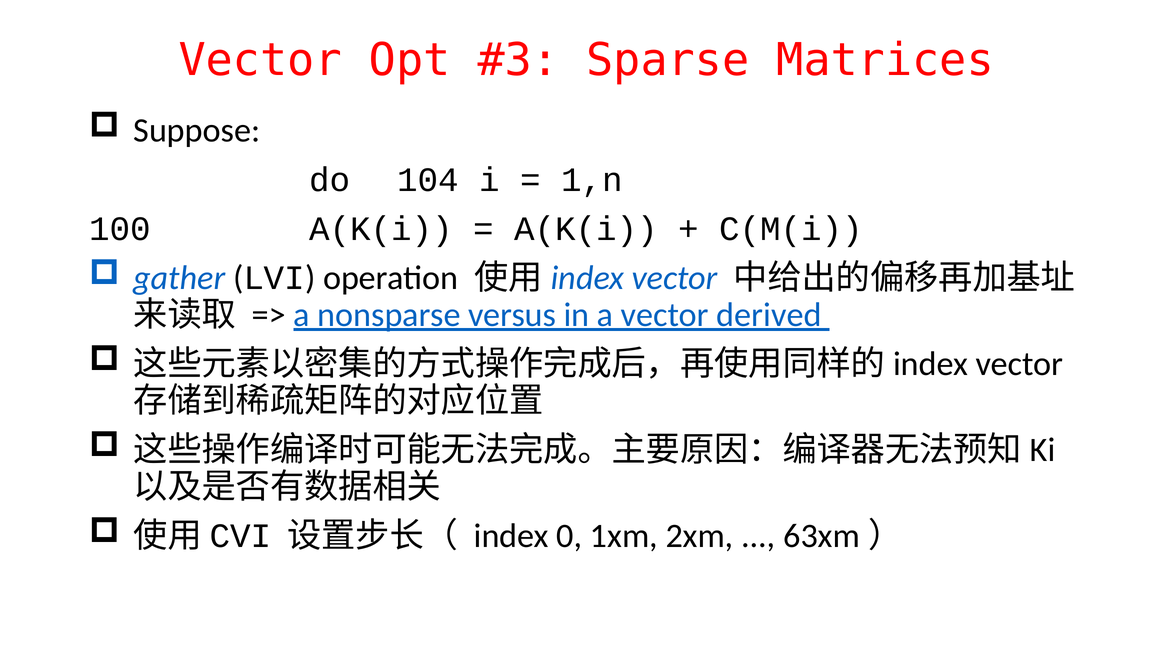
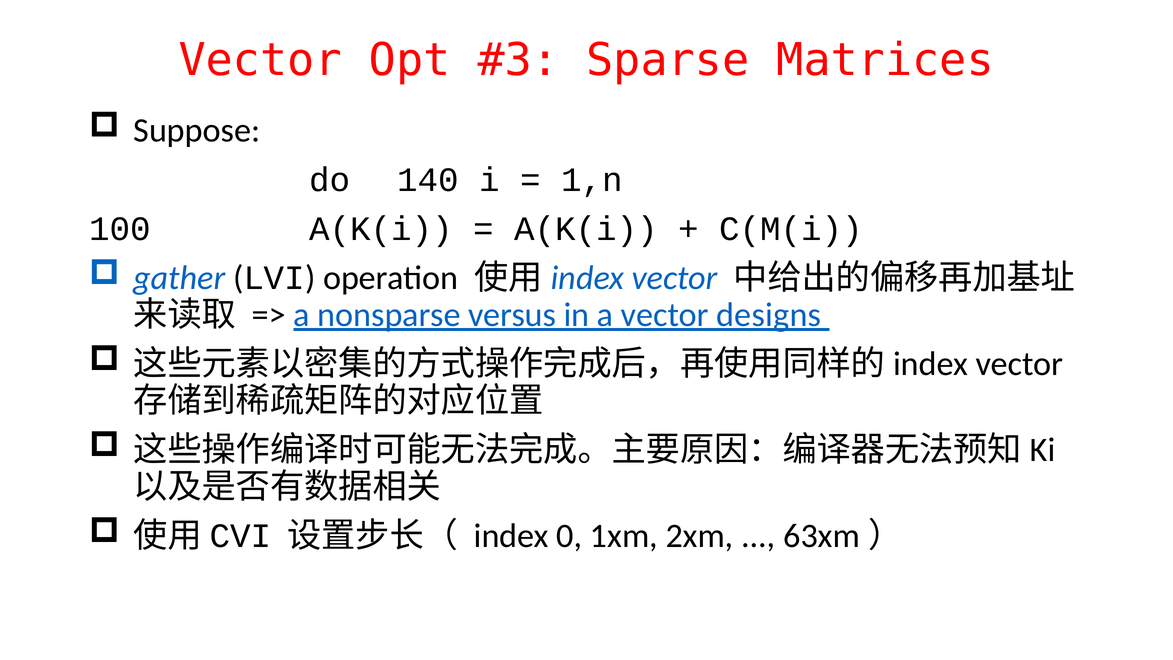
104: 104 -> 140 (428, 180)
derived: derived -> designs (769, 315)
